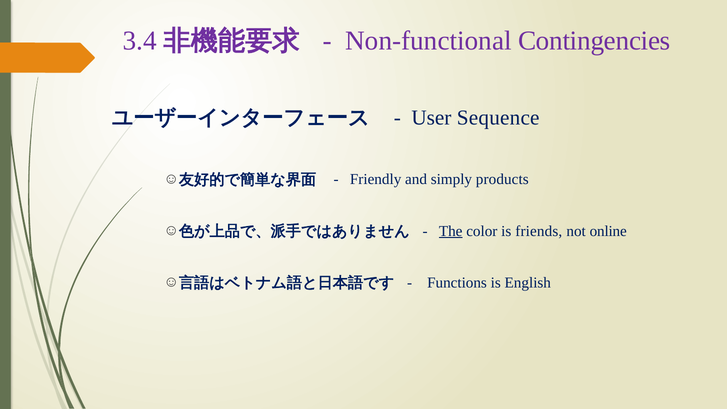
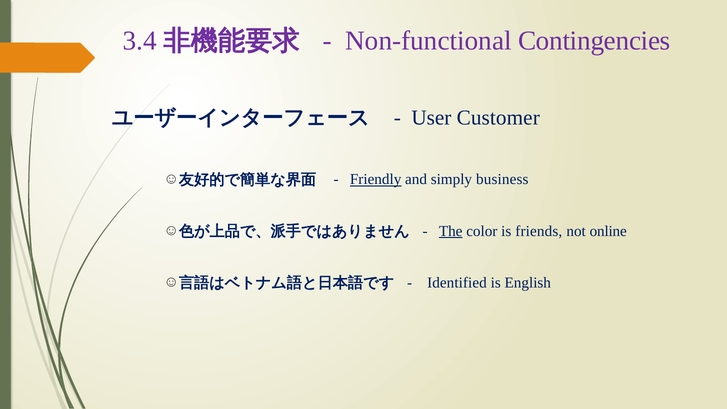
Sequence: Sequence -> Customer (498, 117)
Friendly underline: none -> present (376, 179)
products: products -> business (502, 179)
Functions: Functions -> Identified (457, 283)
